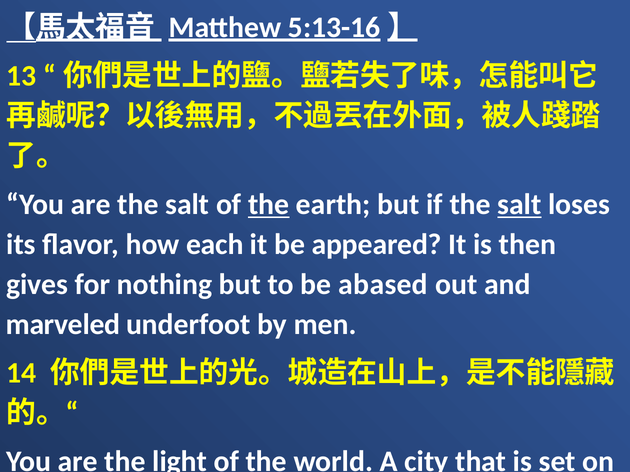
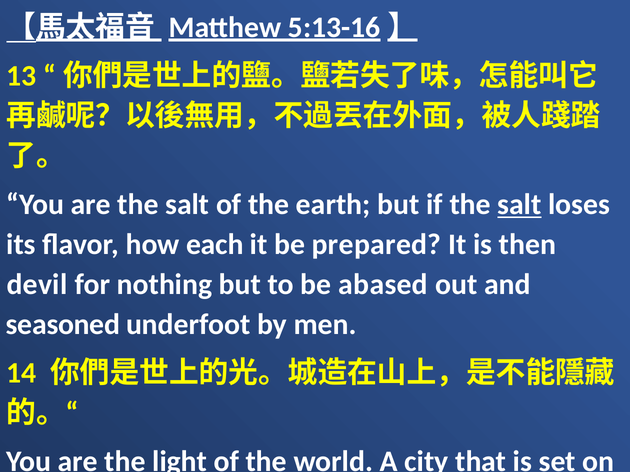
the underline: present -> none (269, 205)
appeared: appeared -> prepared (376, 245)
gives: gives -> devil (37, 285)
marveled: marveled -> seasoned (63, 325)
